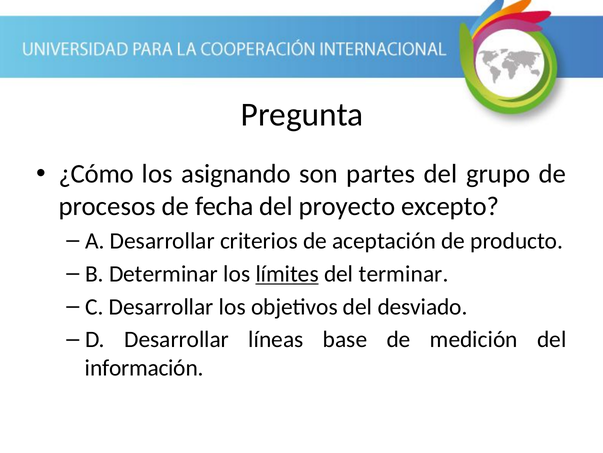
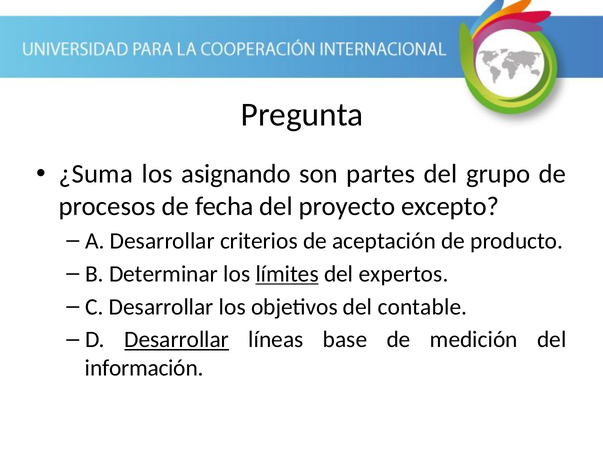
¿Cómo: ¿Cómo -> ¿Suma (96, 174)
terminar: terminar -> expertos (404, 273)
desviado: desviado -> contable (422, 306)
Desarrollar underline: none -> present (177, 339)
